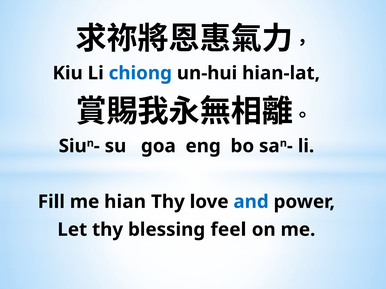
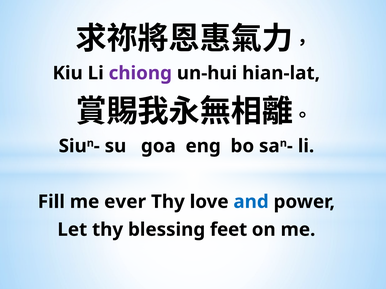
chiong colour: blue -> purple (140, 73)
hian: hian -> ever (125, 202)
feel: feel -> feet (229, 230)
